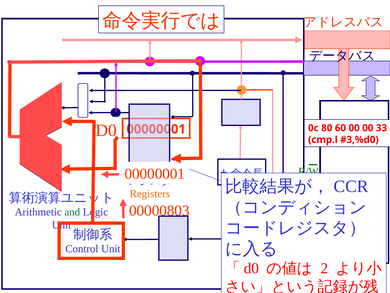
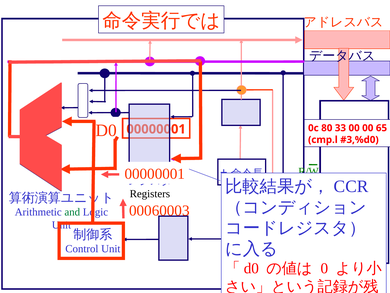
60: 60 -> 33 (340, 128)
33: 33 -> 65 (381, 128)
Registers colour: orange -> black (150, 193)
00000803: 00000803 -> 00060003 (159, 210)
2: 2 -> 0 (324, 268)
